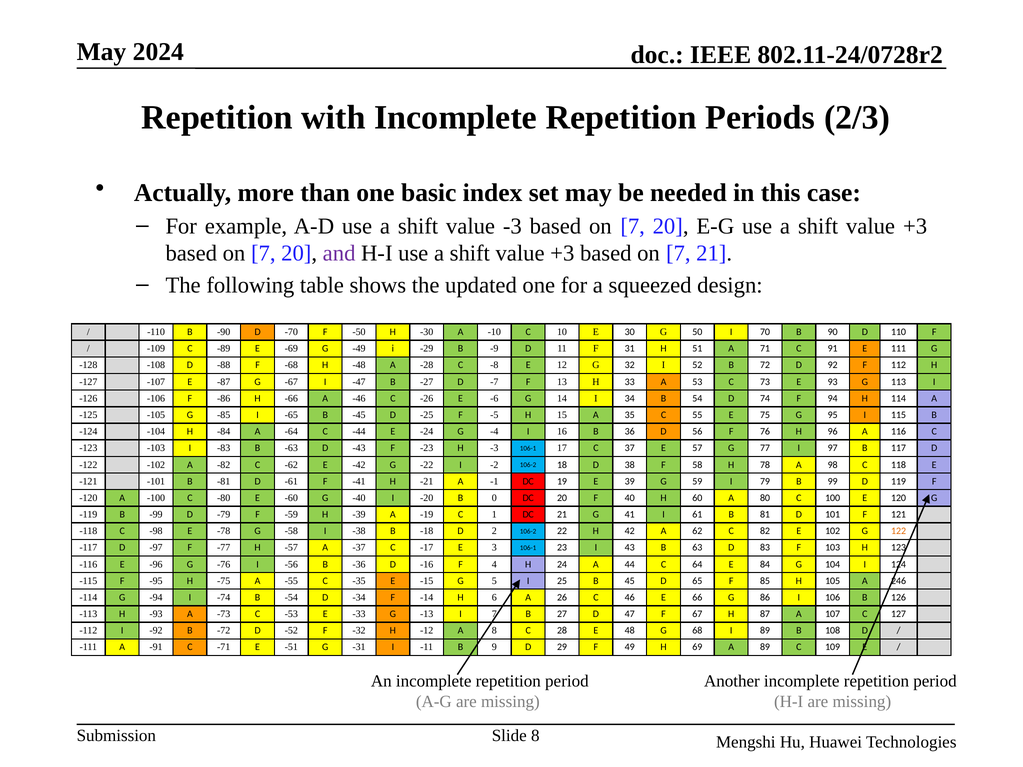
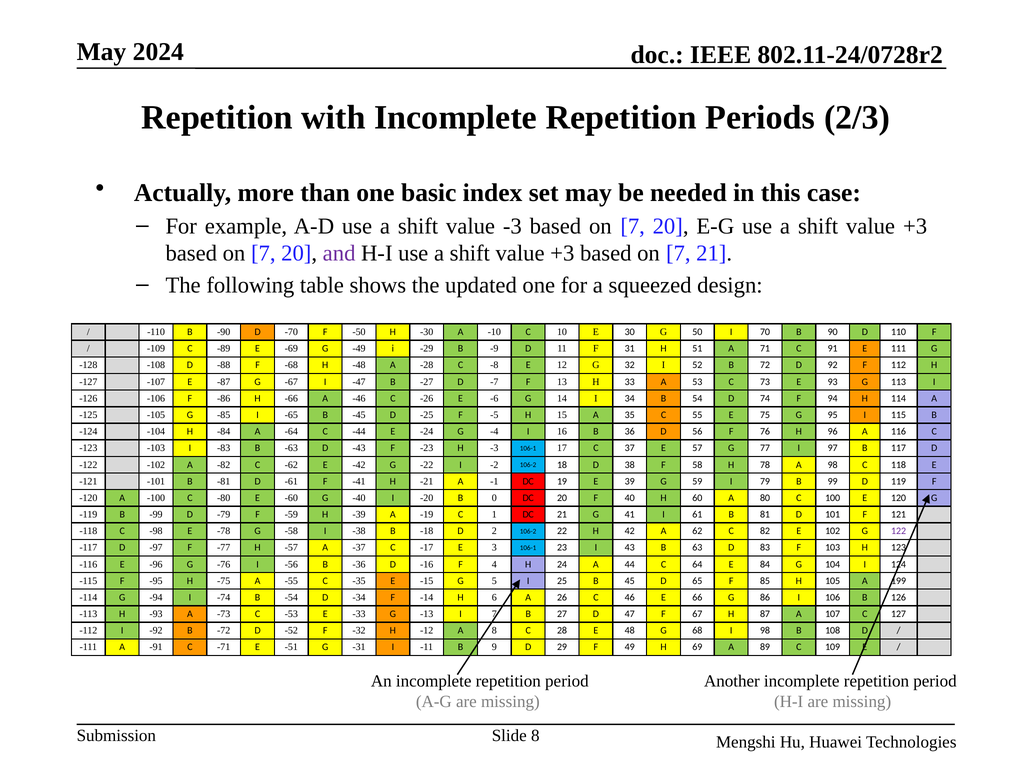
122 colour: orange -> purple (899, 531)
246: 246 -> 199 (899, 581)
I 89: 89 -> 98 (765, 631)
